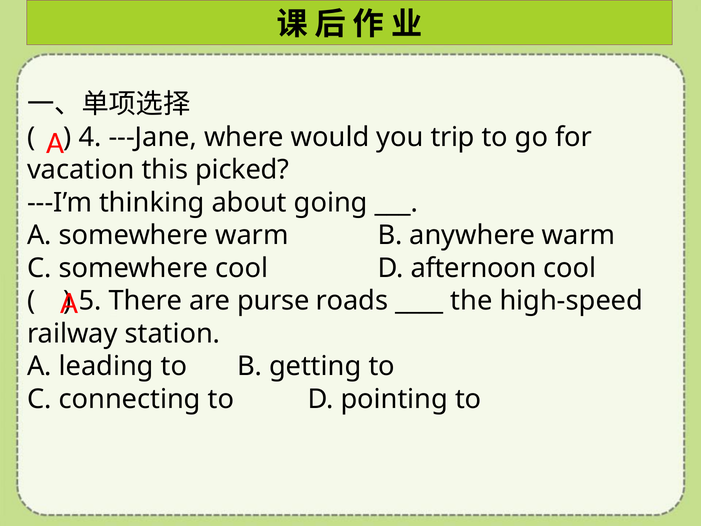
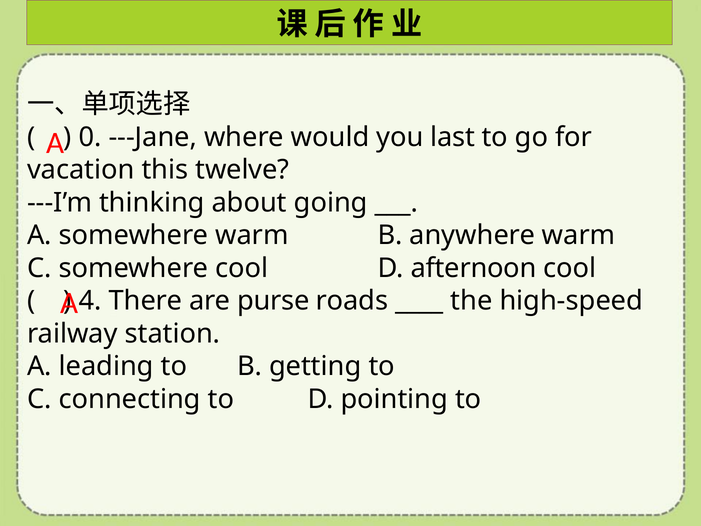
4: 4 -> 0 (90, 137)
trip: trip -> last (453, 137)
picked: picked -> twelve (242, 170)
5: 5 -> 4 (90, 301)
